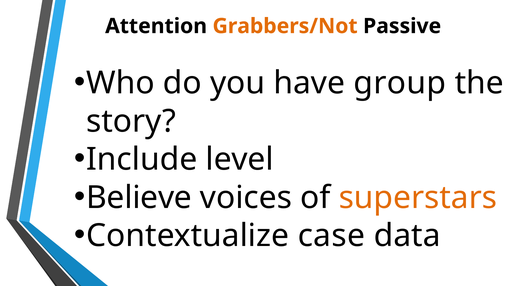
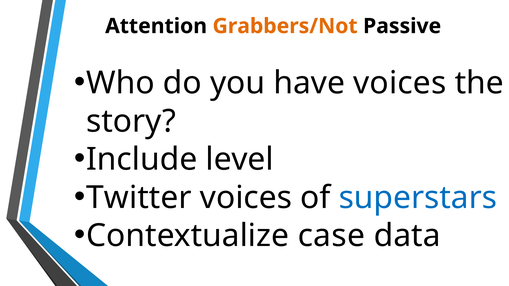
have group: group -> voices (400, 83)
Believe: Believe -> Twitter (139, 198)
superstars colour: orange -> blue (418, 198)
